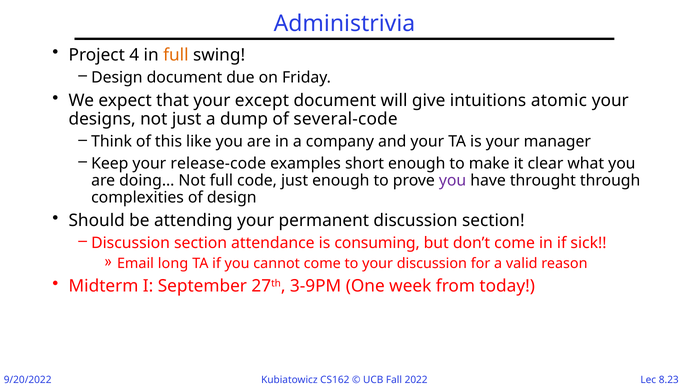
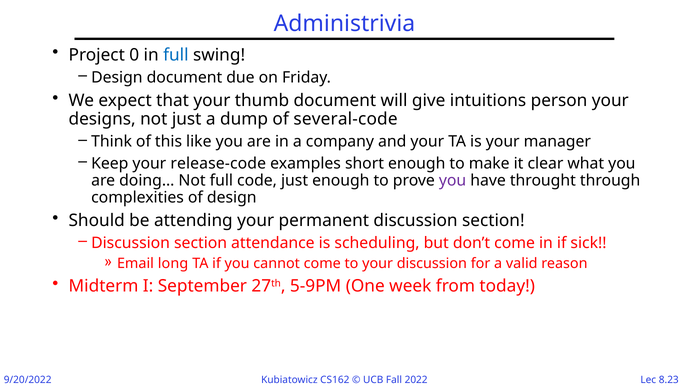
4: 4 -> 0 (134, 55)
full colour: orange -> blue (176, 55)
except: except -> thumb (262, 100)
atomic: atomic -> person (559, 100)
consuming: consuming -> scheduling (377, 243)
3-9PM: 3-9PM -> 5-9PM (316, 286)
